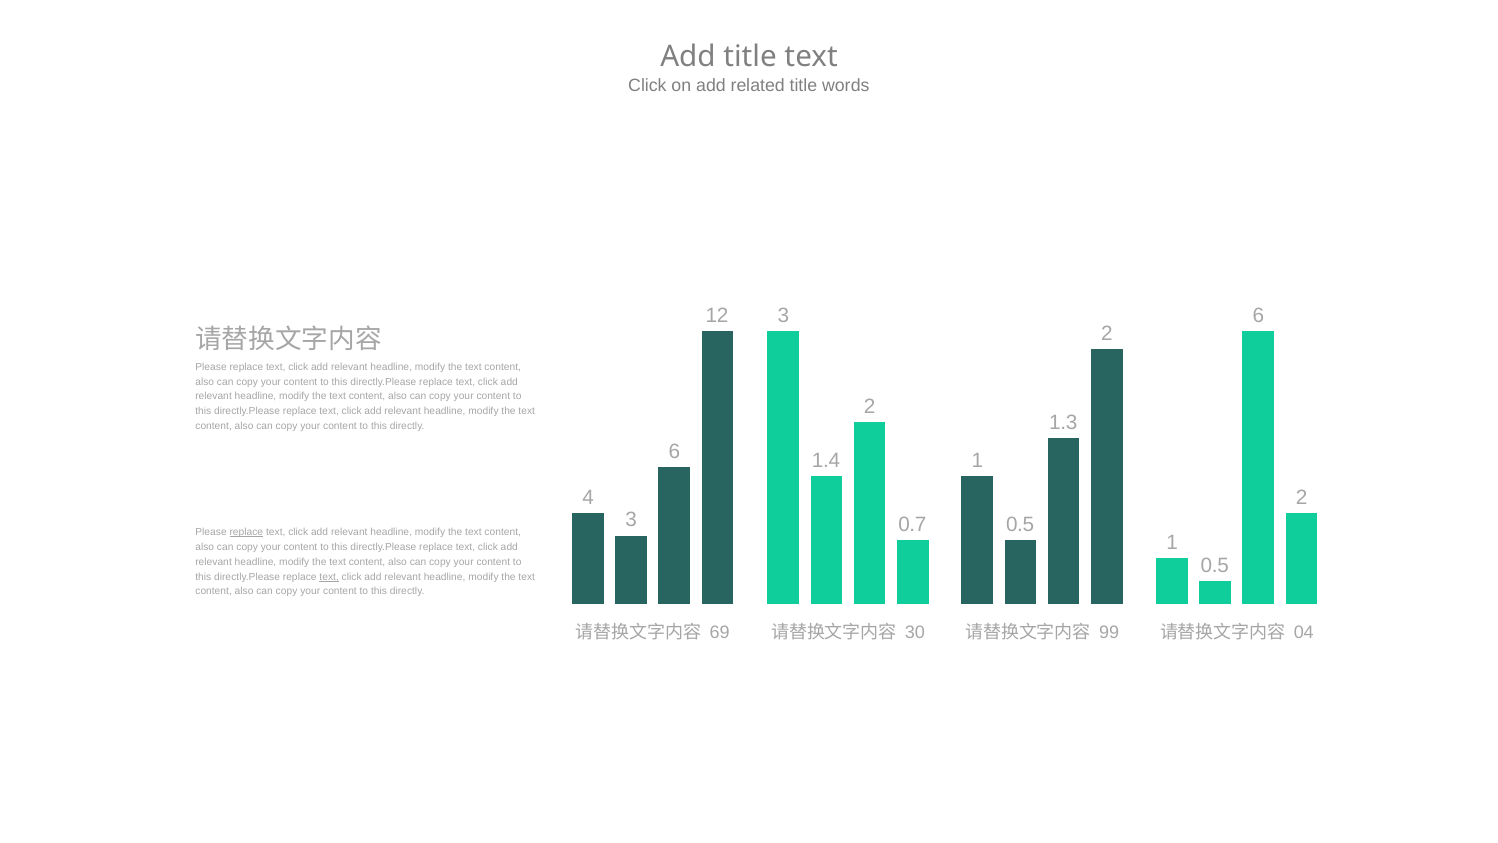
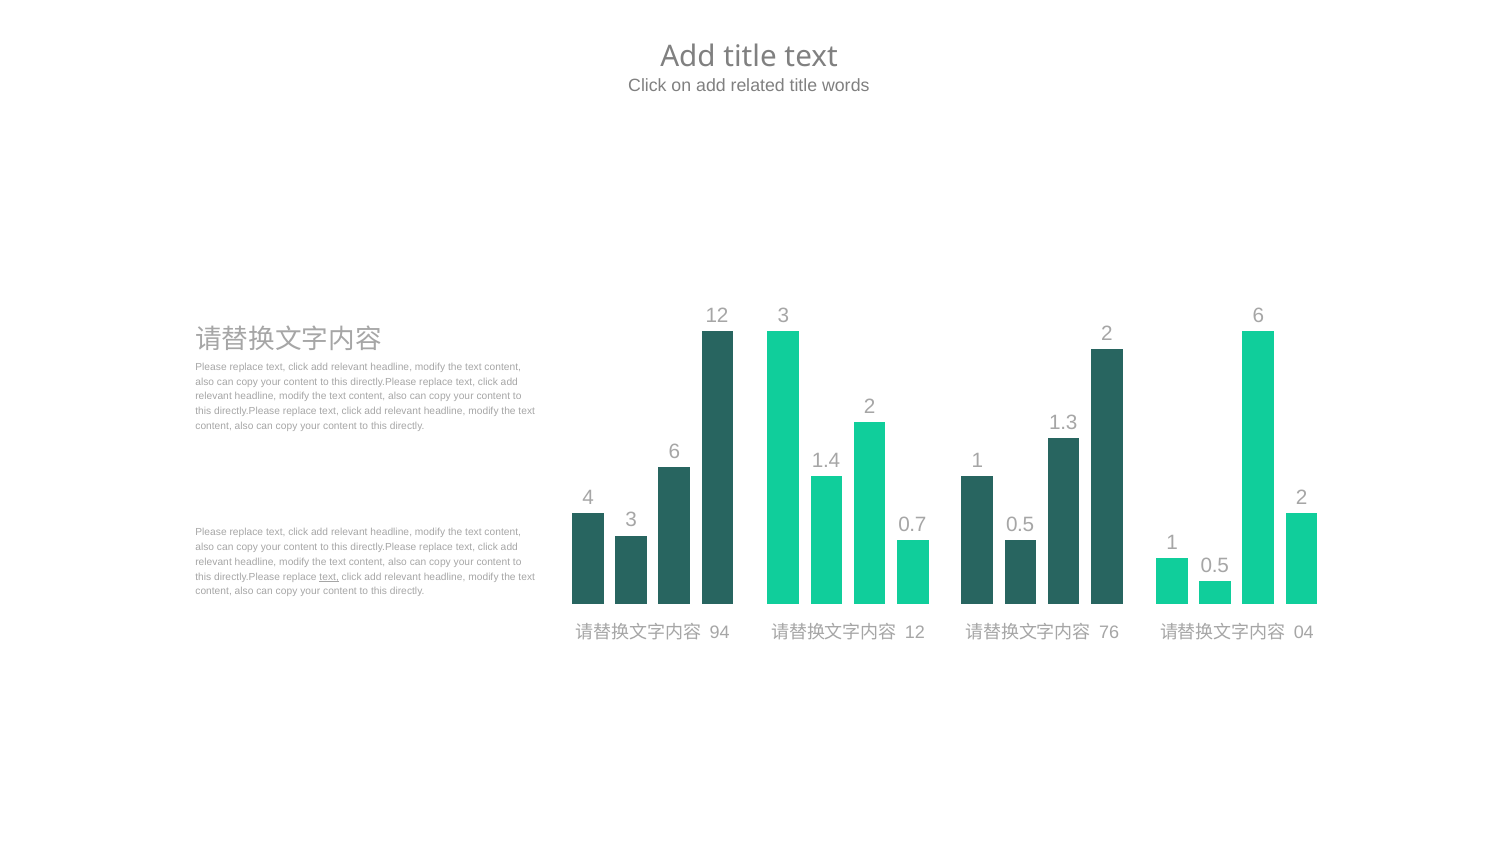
replace underline: present -> none (246, 532)
69: 69 -> 94 (720, 633)
30: 30 -> 12 (915, 633)
99: 99 -> 76 (1109, 633)
